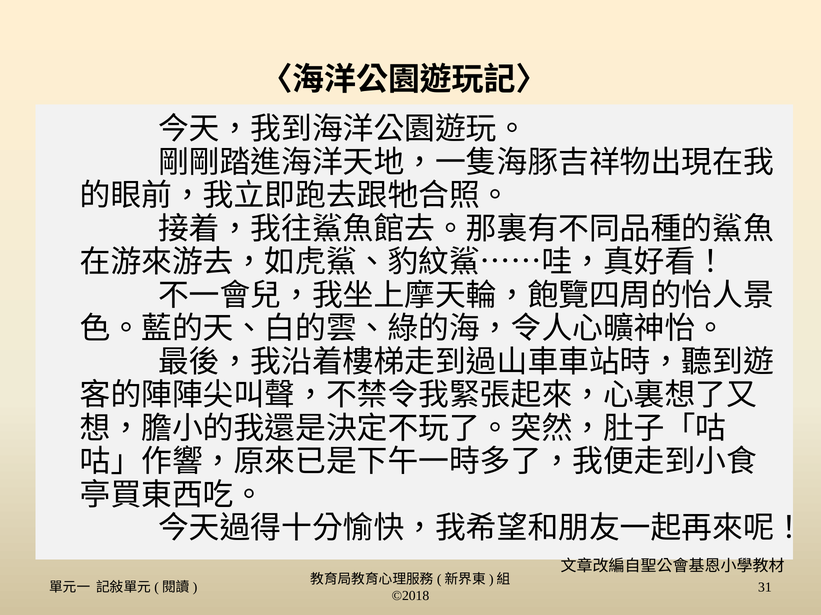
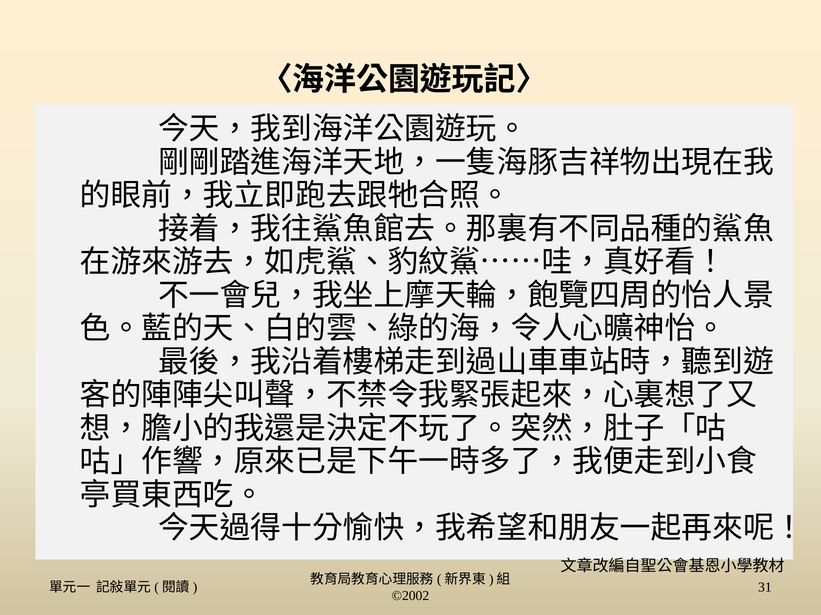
©2018: ©2018 -> ©2002 (410, 596)
